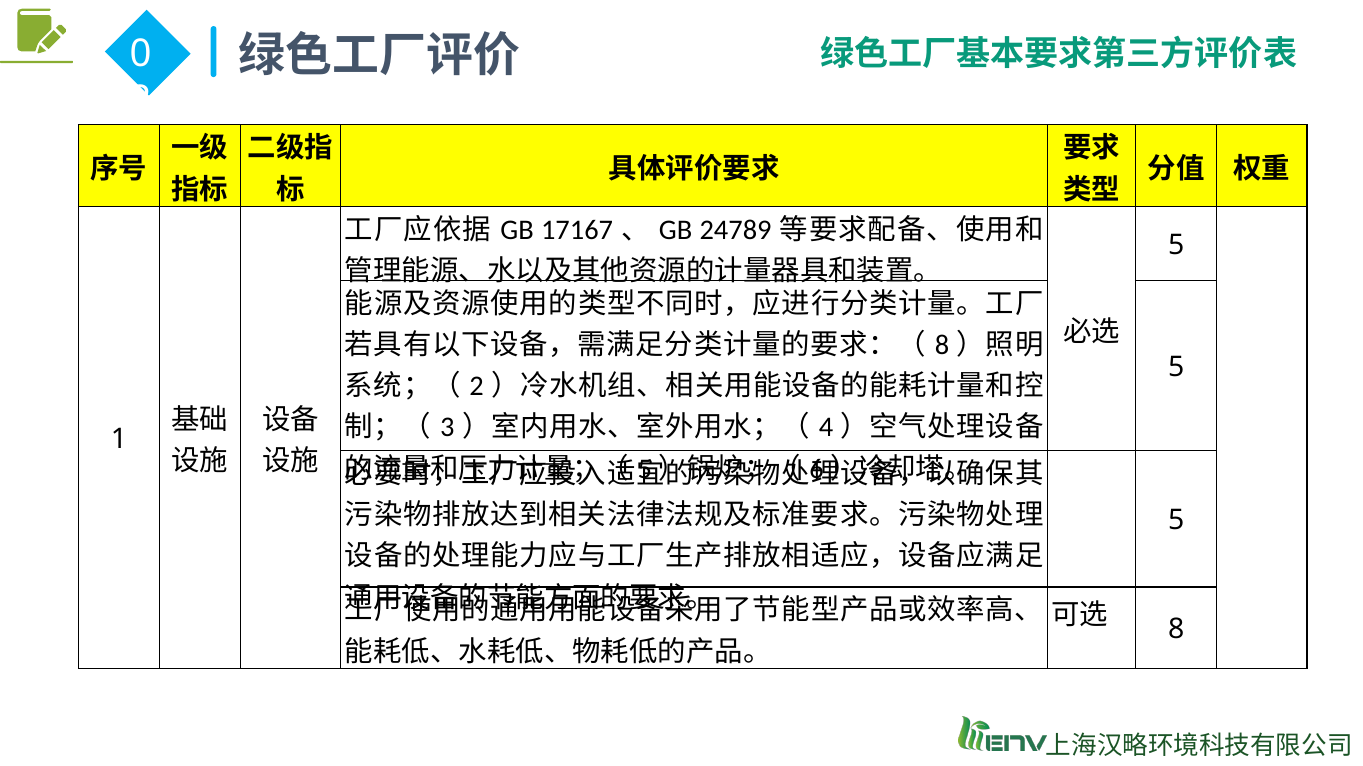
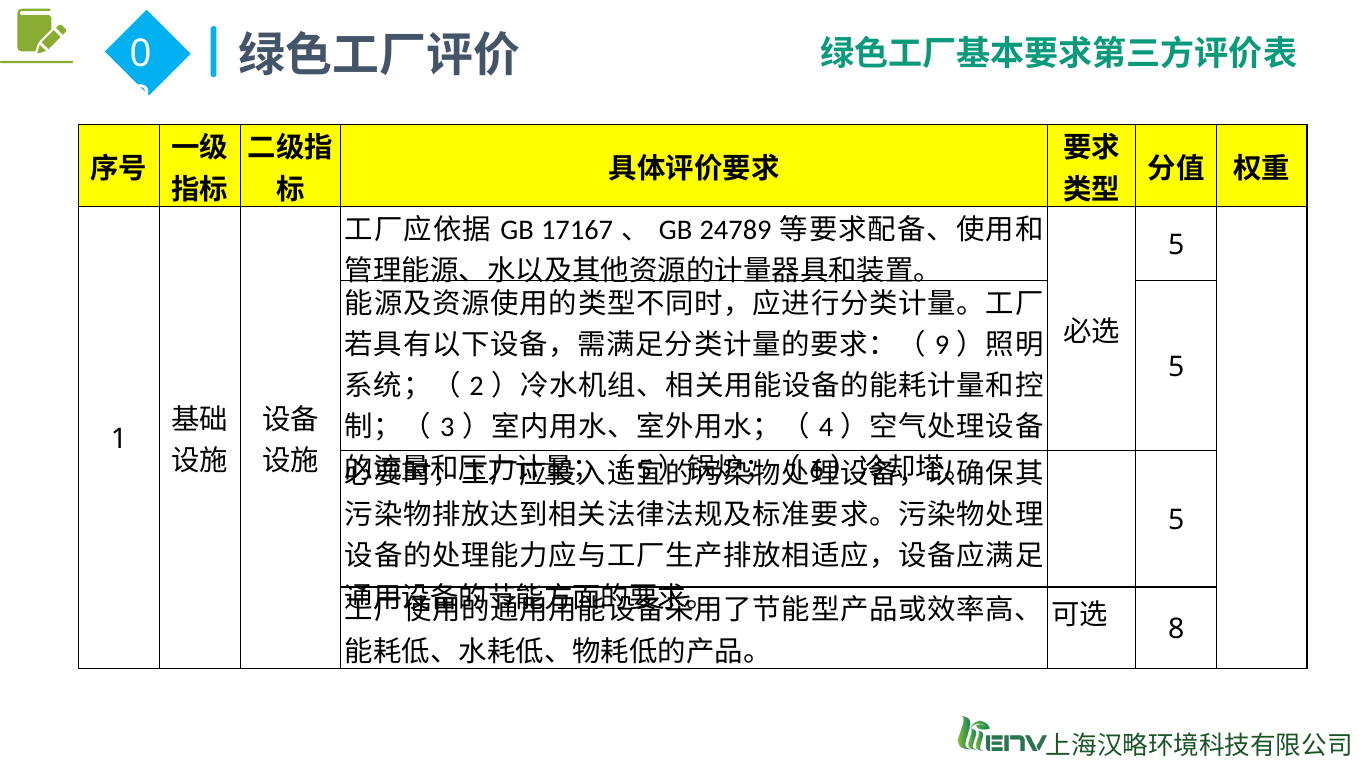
8: 8 -> 9 (942, 345)
